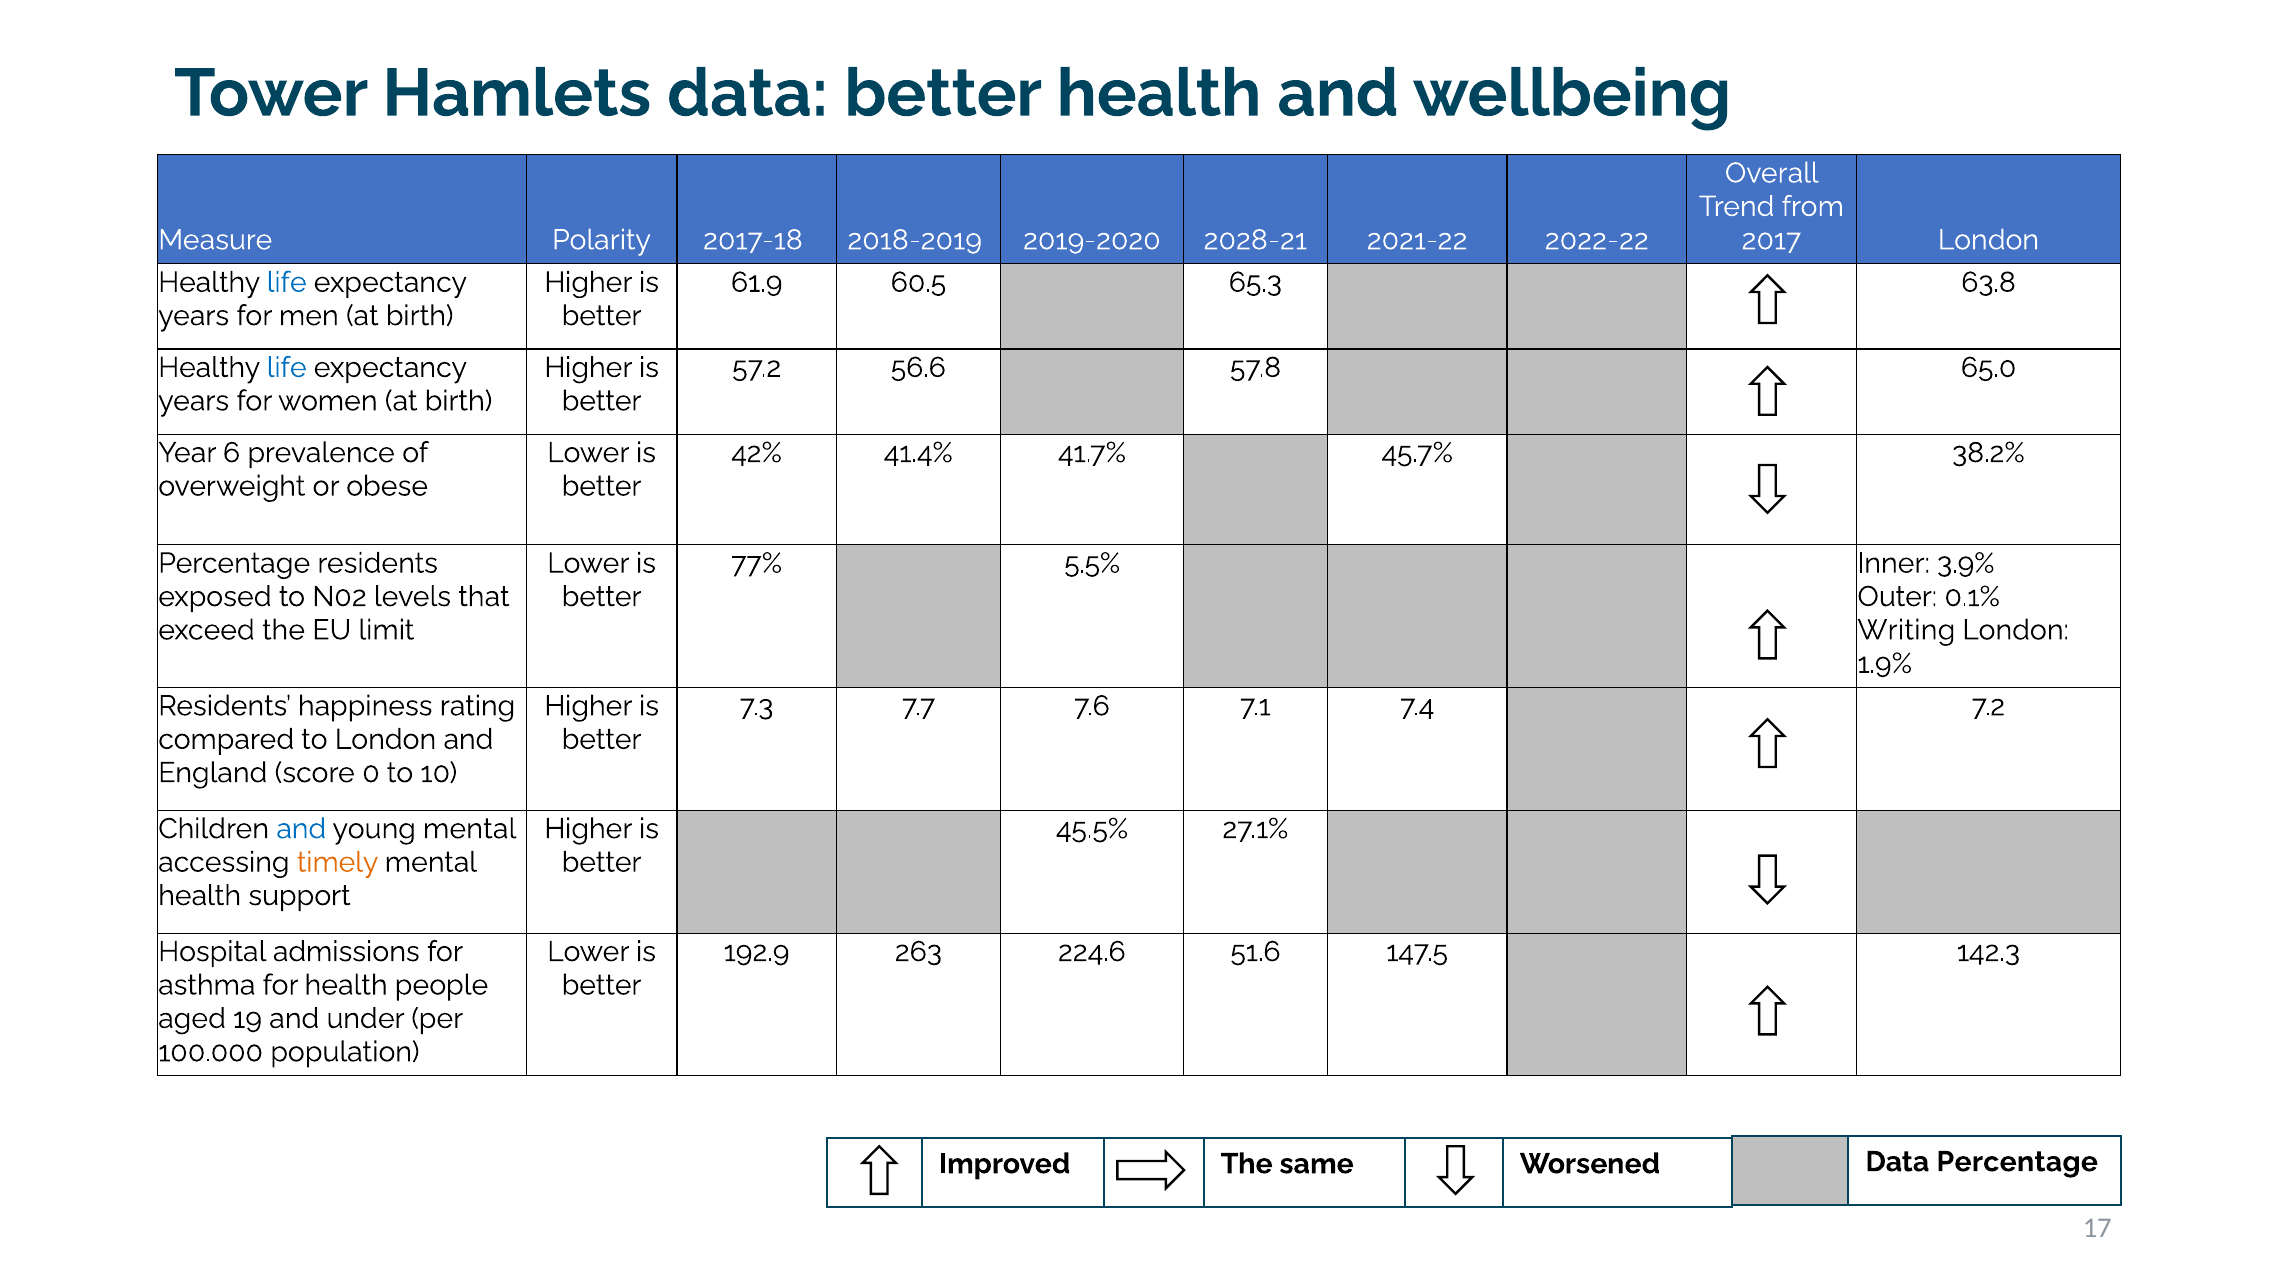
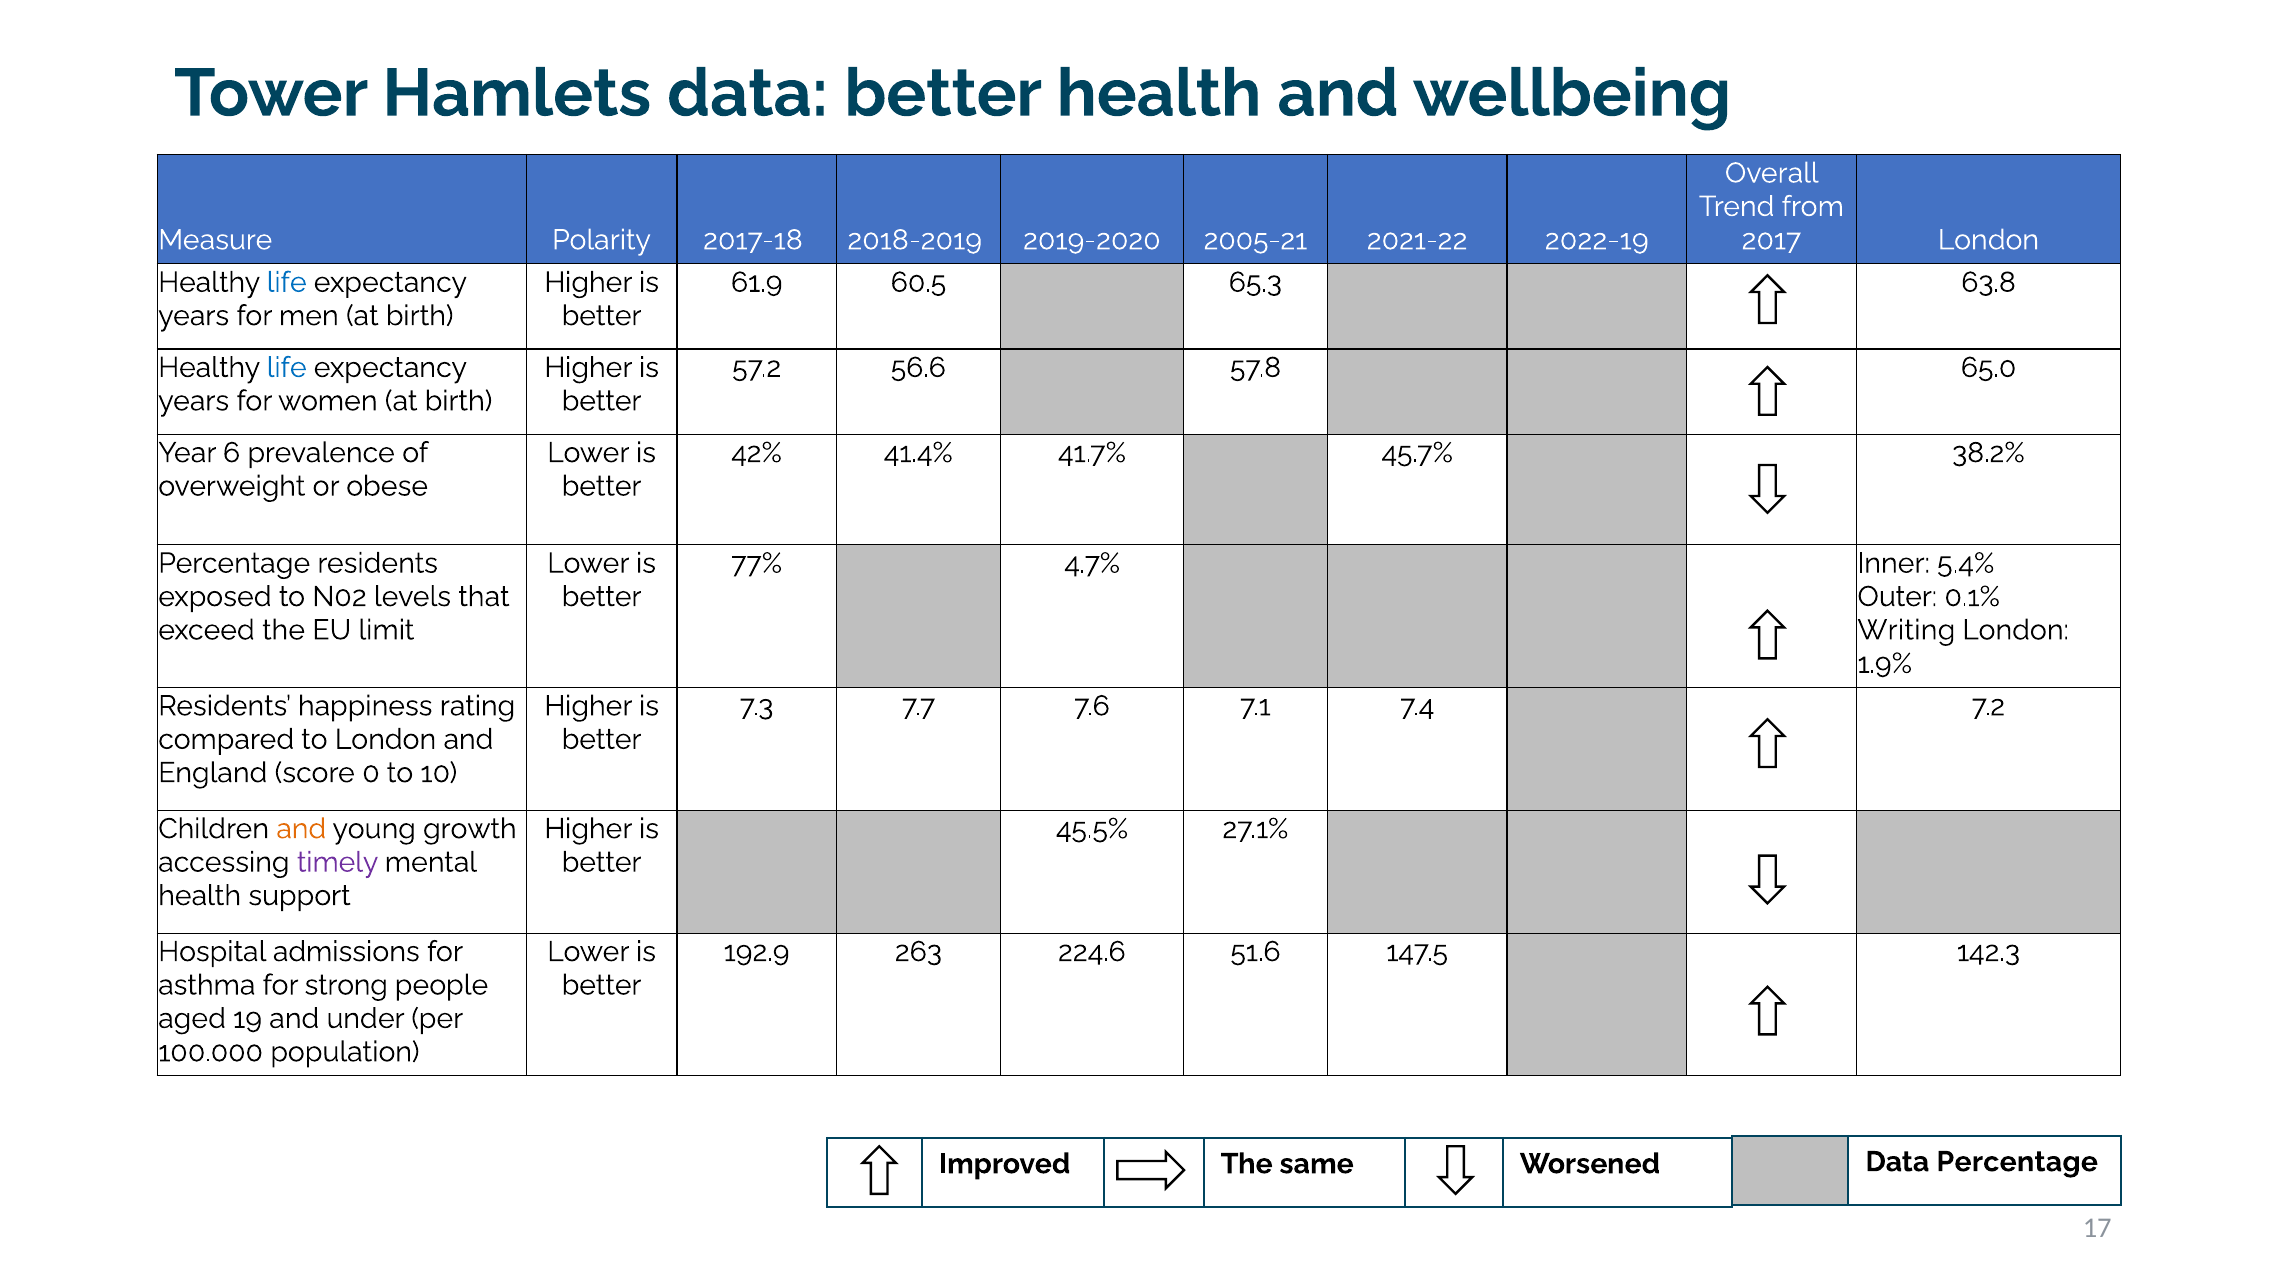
2028-21: 2028-21 -> 2005-21 (1255, 240)
2022-22: 2022-22 -> 2022-19 (1597, 240)
5.5%: 5.5% -> 4.7% (1092, 563)
3.9%: 3.9% -> 5.4% (1966, 563)
and colour: blue -> orange (301, 829)
young mental: mental -> growth (470, 829)
timely colour: orange -> purple (338, 862)
for health: health -> strong (346, 985)
